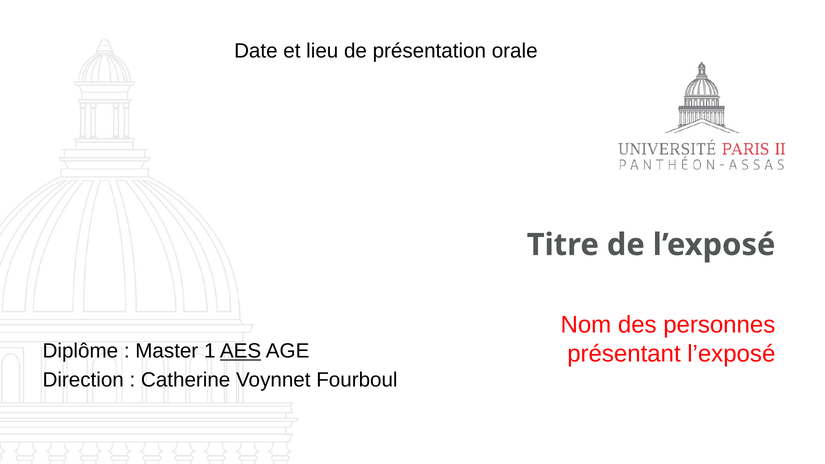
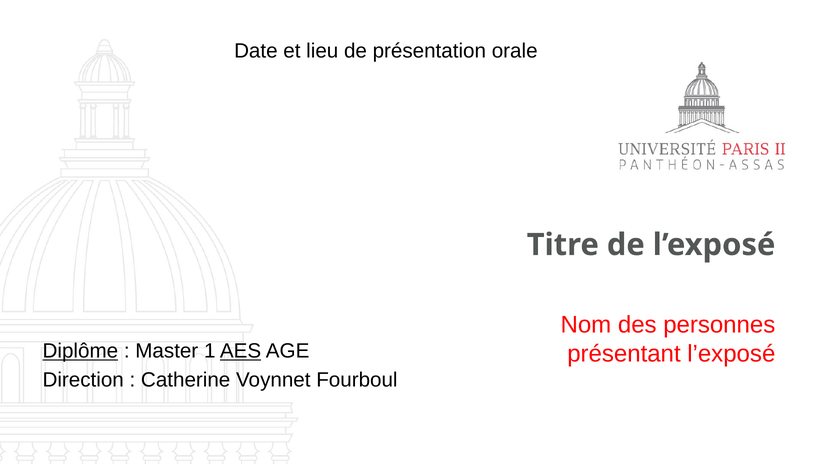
Diplôme underline: none -> present (80, 351)
